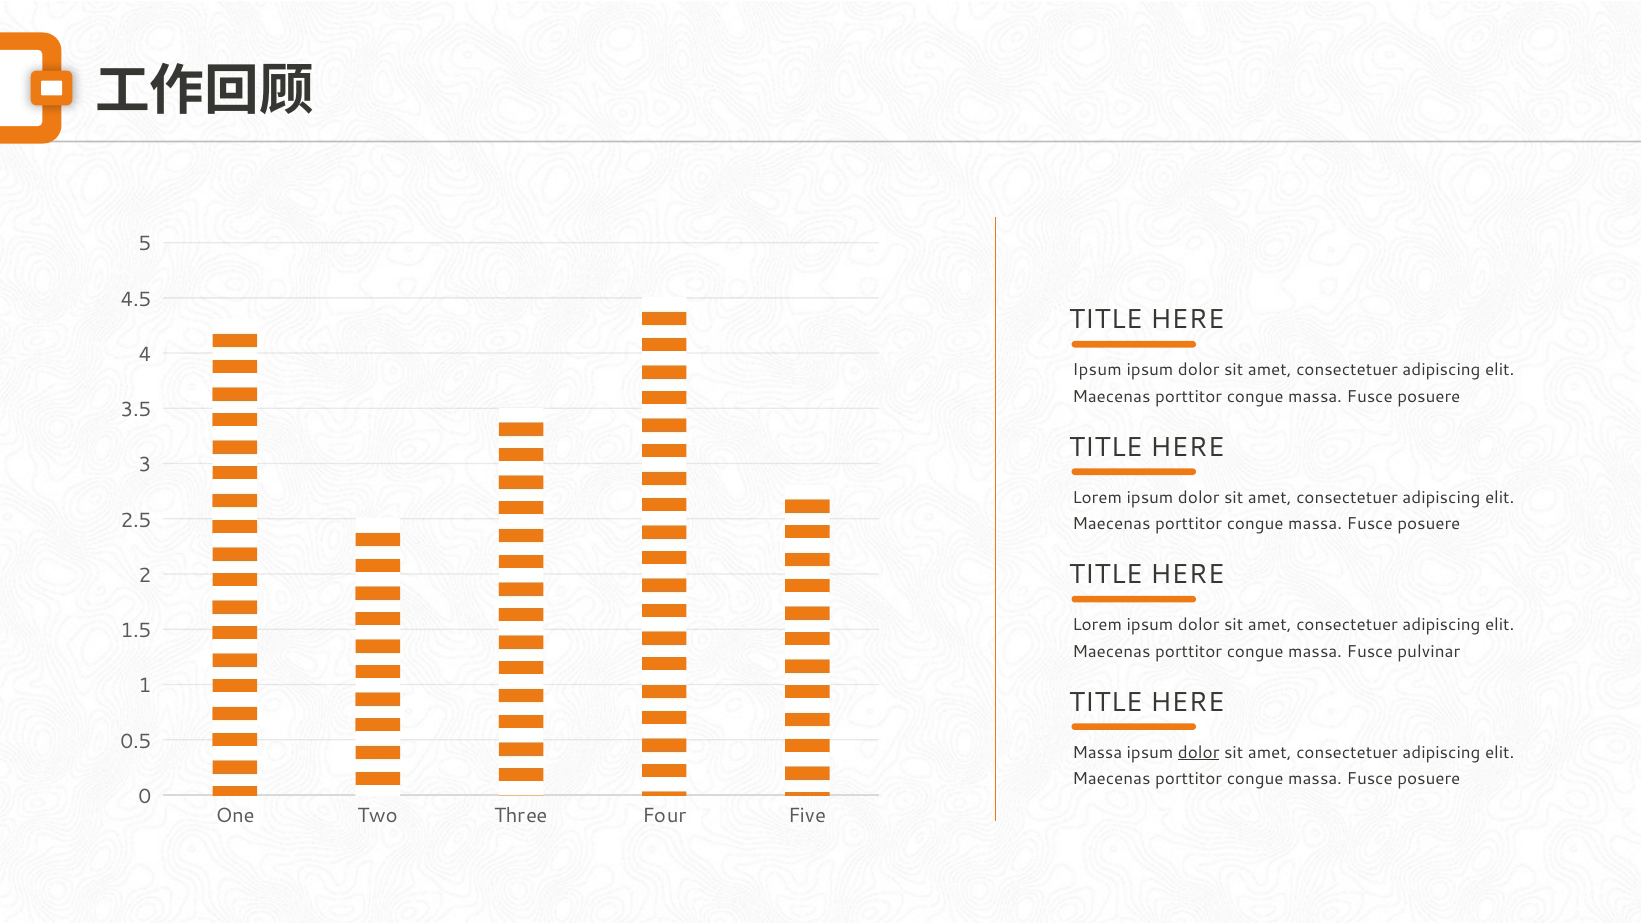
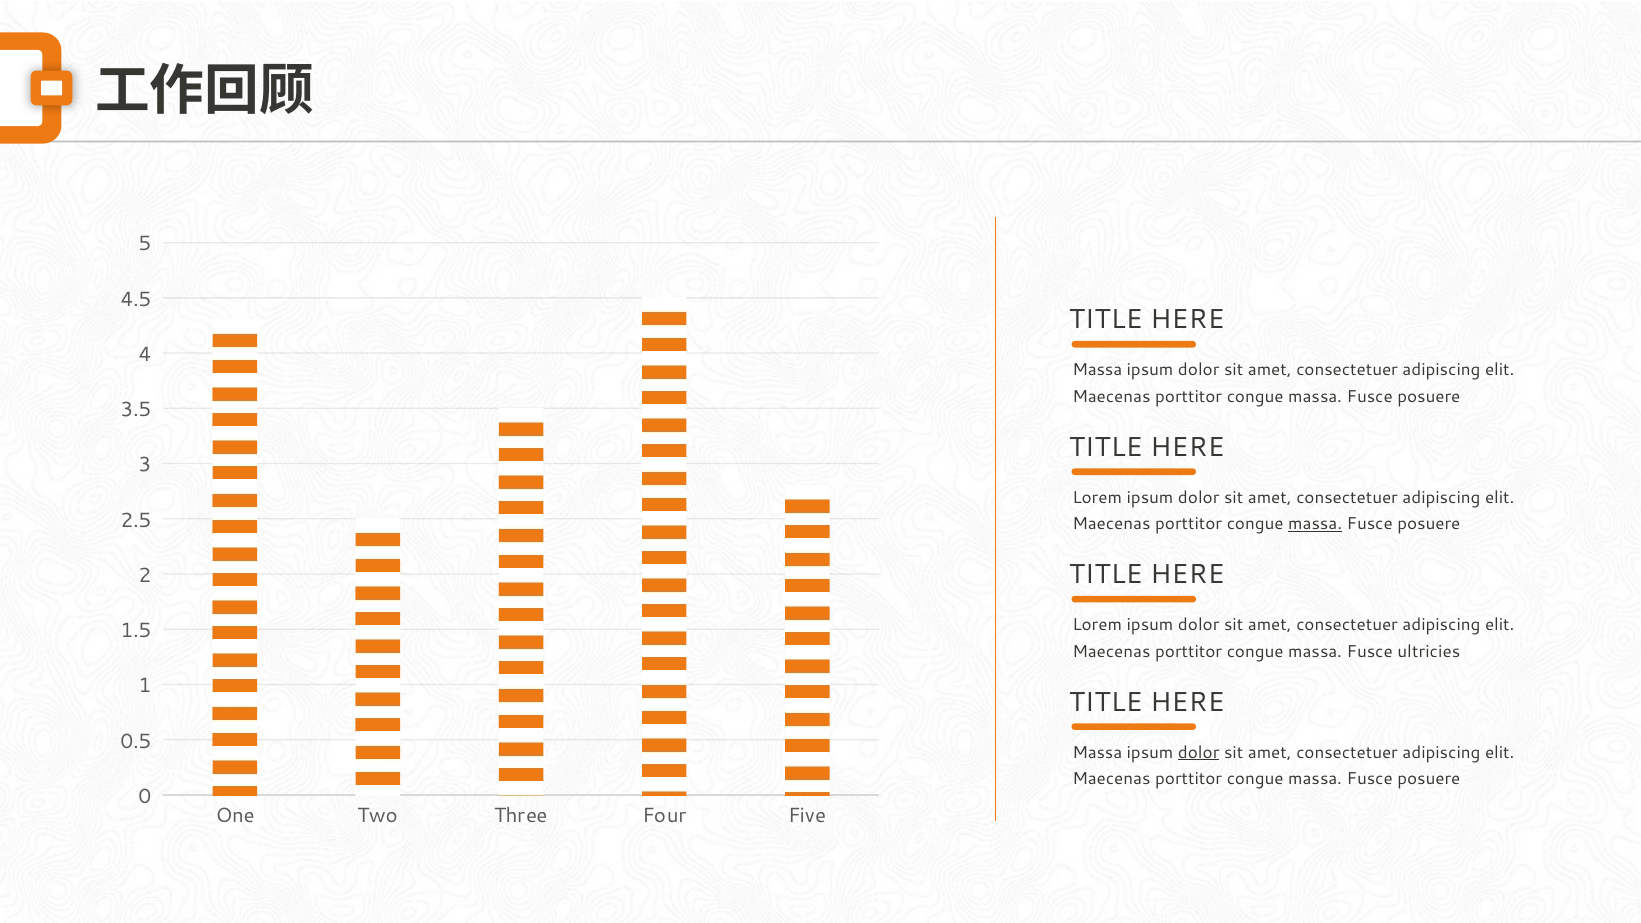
Ipsum: Ipsum -> Massa (1097, 370)
massa underline: none -> present (1315, 524)
pulvinar: pulvinar -> ultricies (1429, 652)
